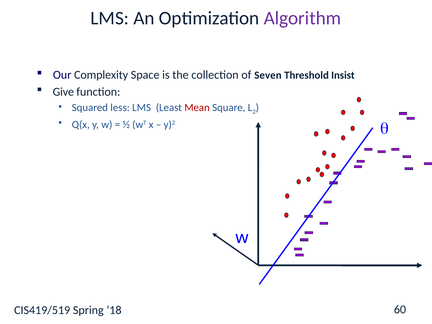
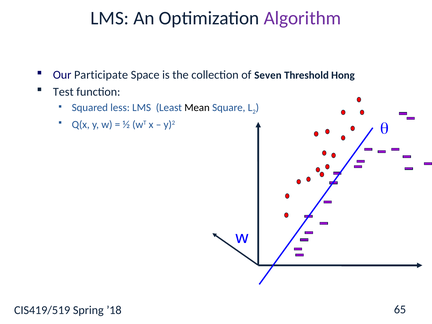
Complexity: Complexity -> Participate (101, 75)
Insist: Insist -> Hong (343, 75)
Give: Give -> Test (63, 92)
Mean colour: red -> black (197, 108)
60: 60 -> 65 (400, 310)
